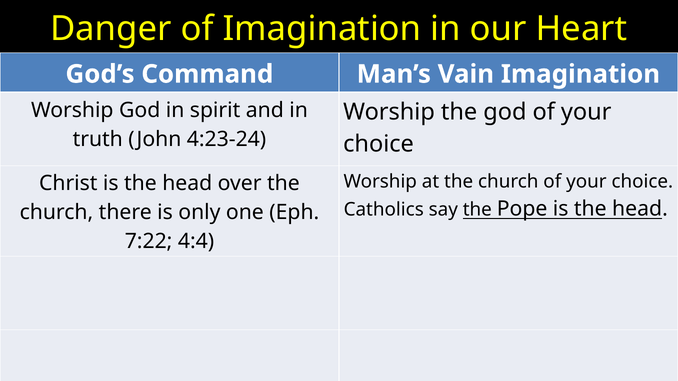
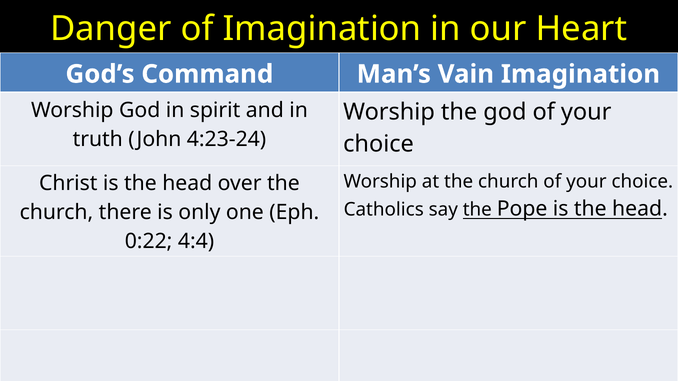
7:22: 7:22 -> 0:22 (149, 241)
